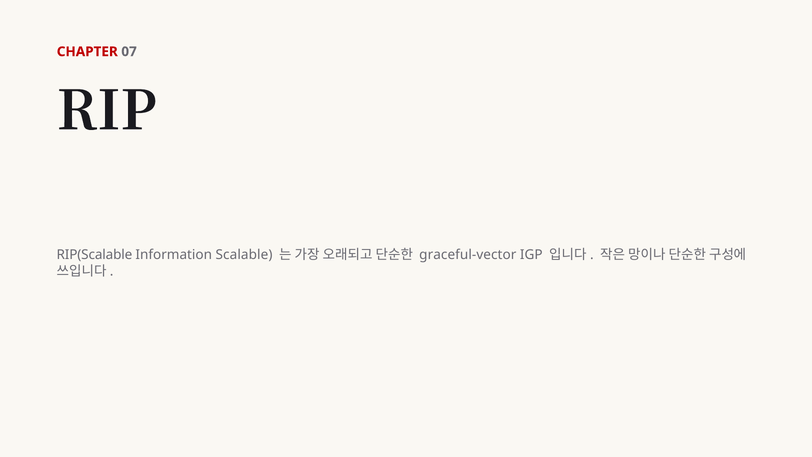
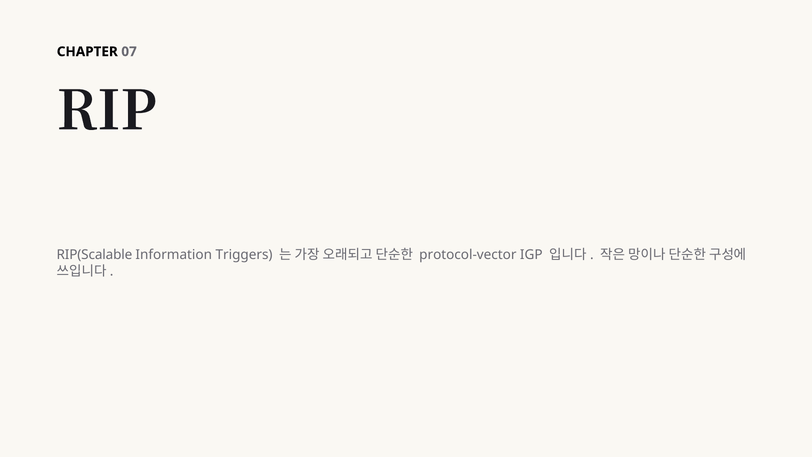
CHAPTER colour: red -> black (87, 52)
Scalable: Scalable -> Triggers (244, 255)
graceful-vector: graceful-vector -> protocol-vector (468, 255)
